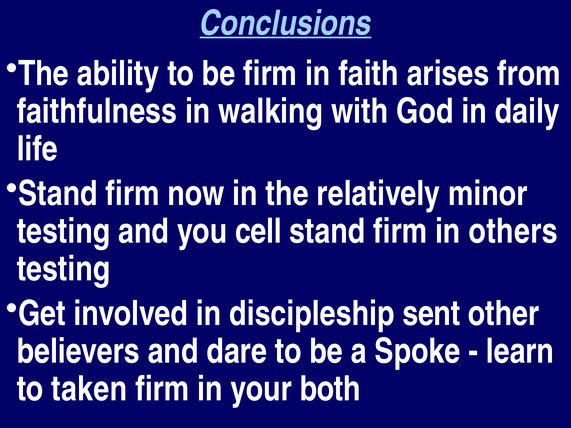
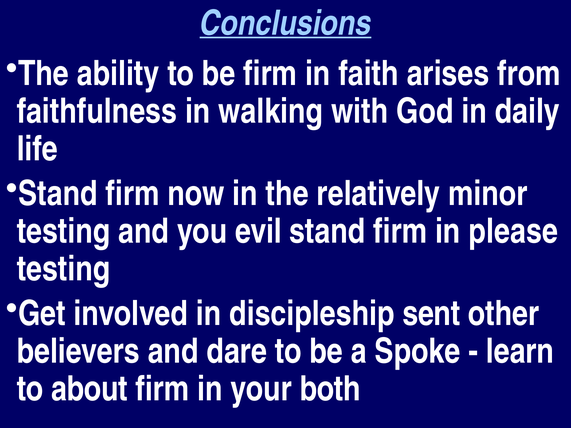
cell: cell -> evil (258, 231)
others: others -> please (513, 231)
taken: taken -> about (90, 389)
